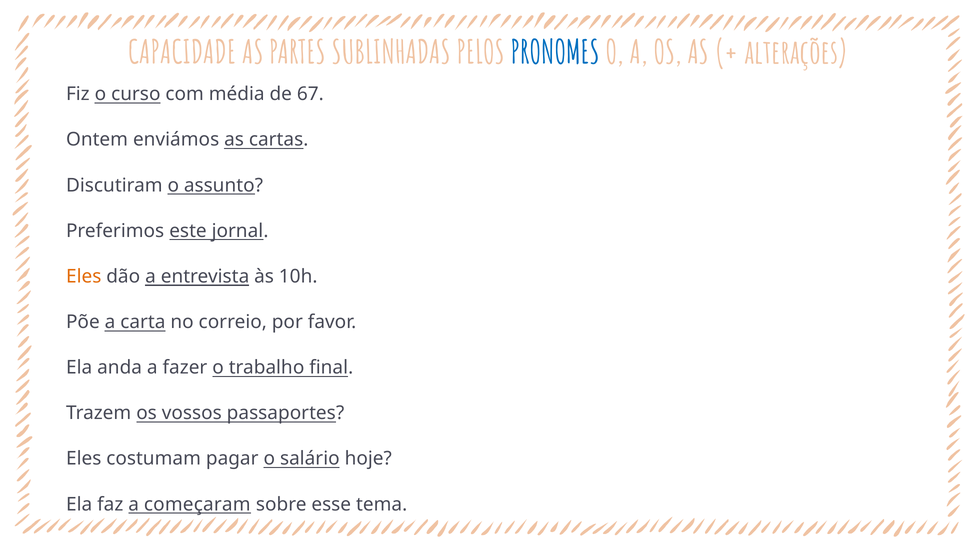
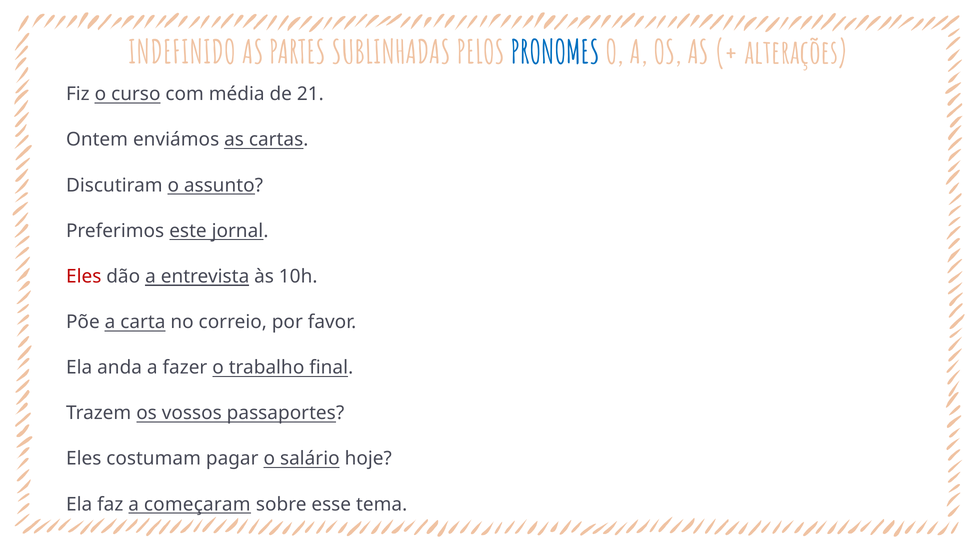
CAPACIDADE: CAPACIDADE -> INDEFINIDO (182, 53)
67: 67 -> 21 (310, 94)
Eles colour: orange -> red (84, 277)
